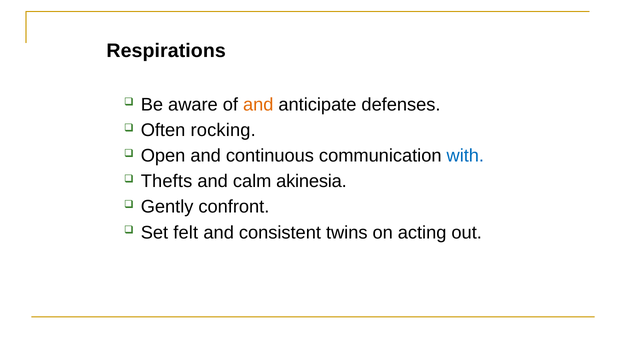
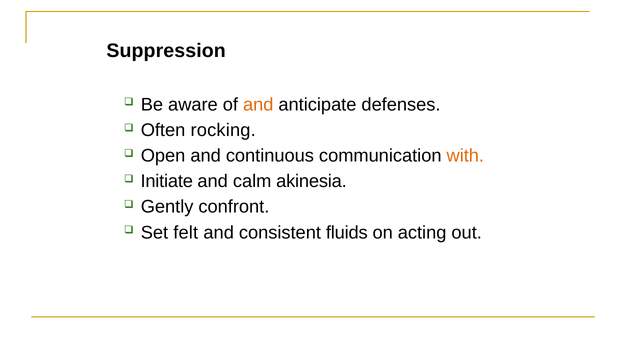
Respirations: Respirations -> Suppression (166, 51)
with colour: blue -> orange (465, 156)
Thefts: Thefts -> Initiate (167, 181)
twins: twins -> fluids (347, 233)
